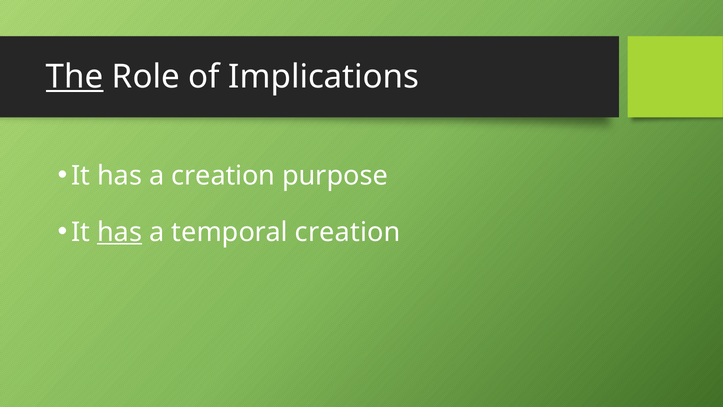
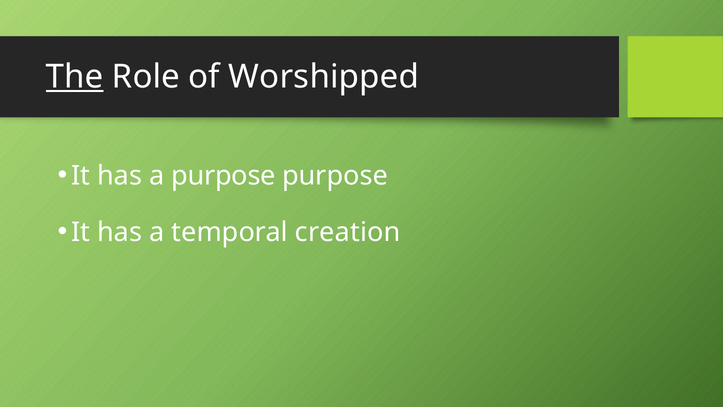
Implications: Implications -> Worshipped (324, 77)
a creation: creation -> purpose (223, 176)
has underline: present -> none (120, 232)
